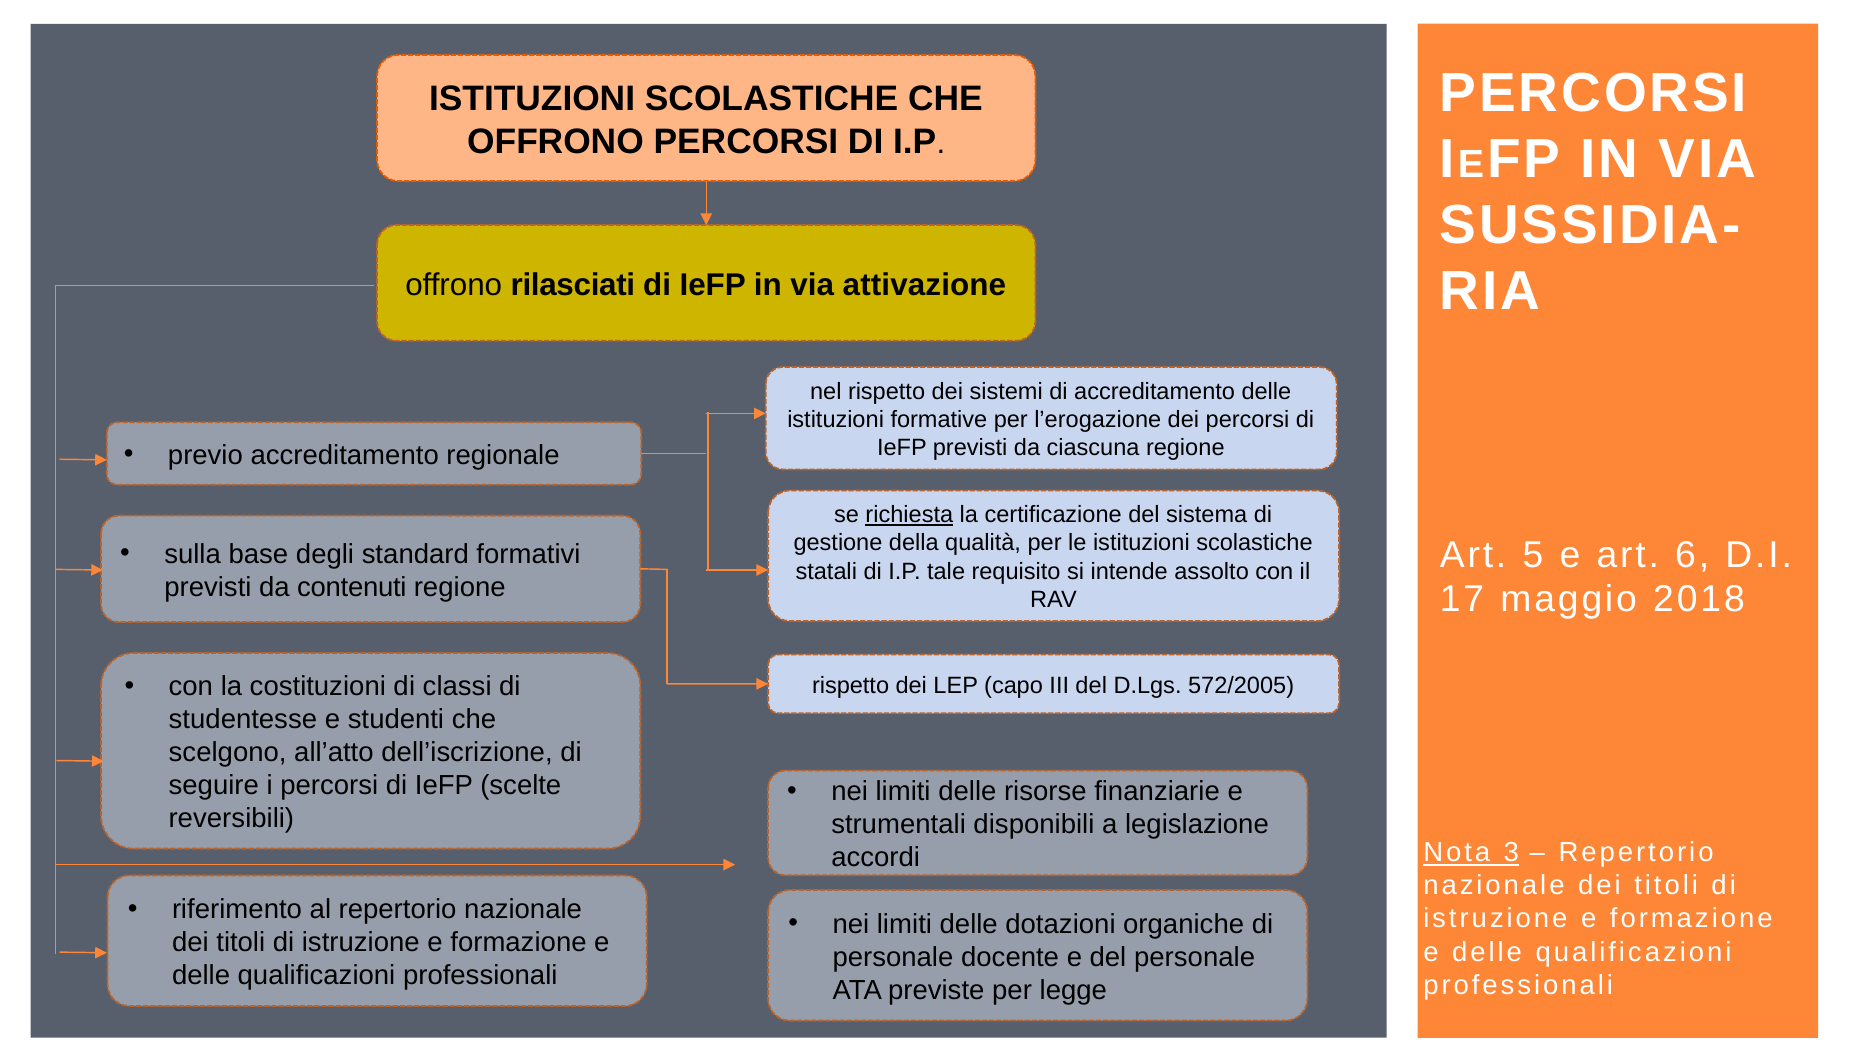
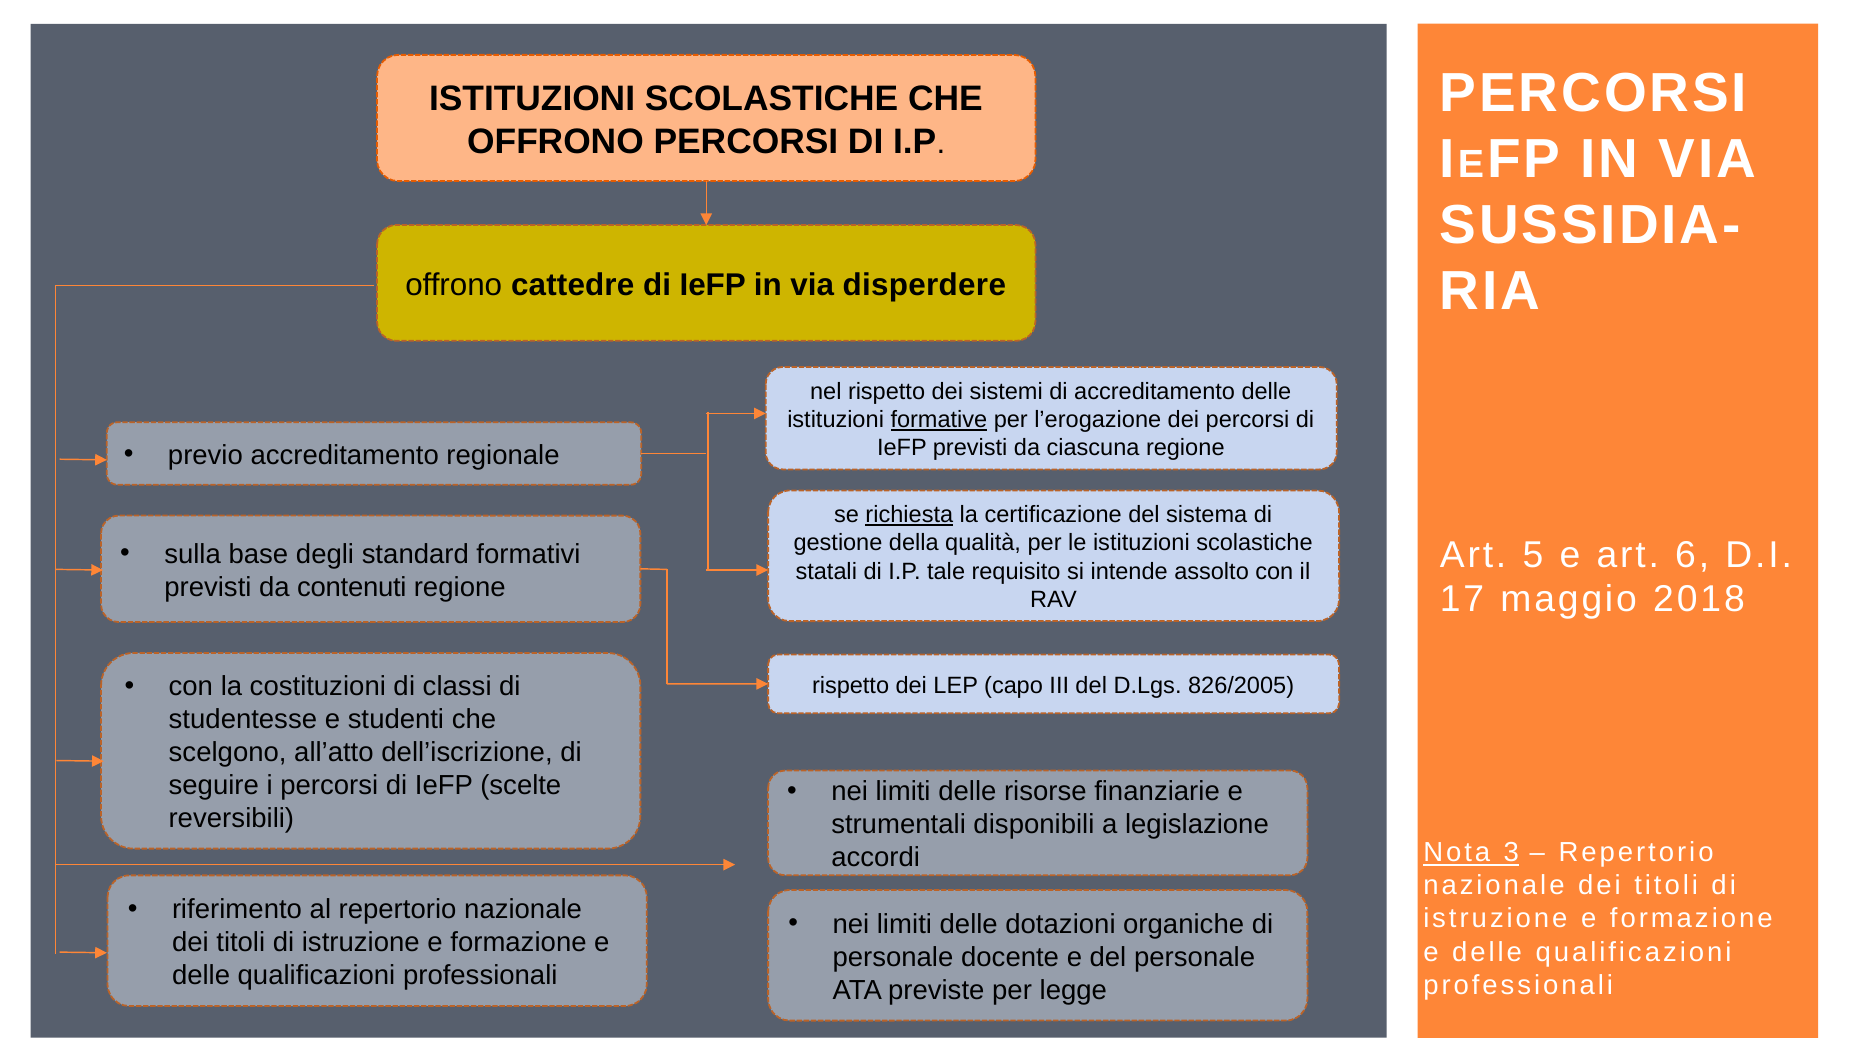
rilasciati: rilasciati -> cattedre (573, 285)
attivazione: attivazione -> disperdere (924, 285)
formative underline: none -> present (939, 420)
572/2005: 572/2005 -> 826/2005 (1241, 685)
